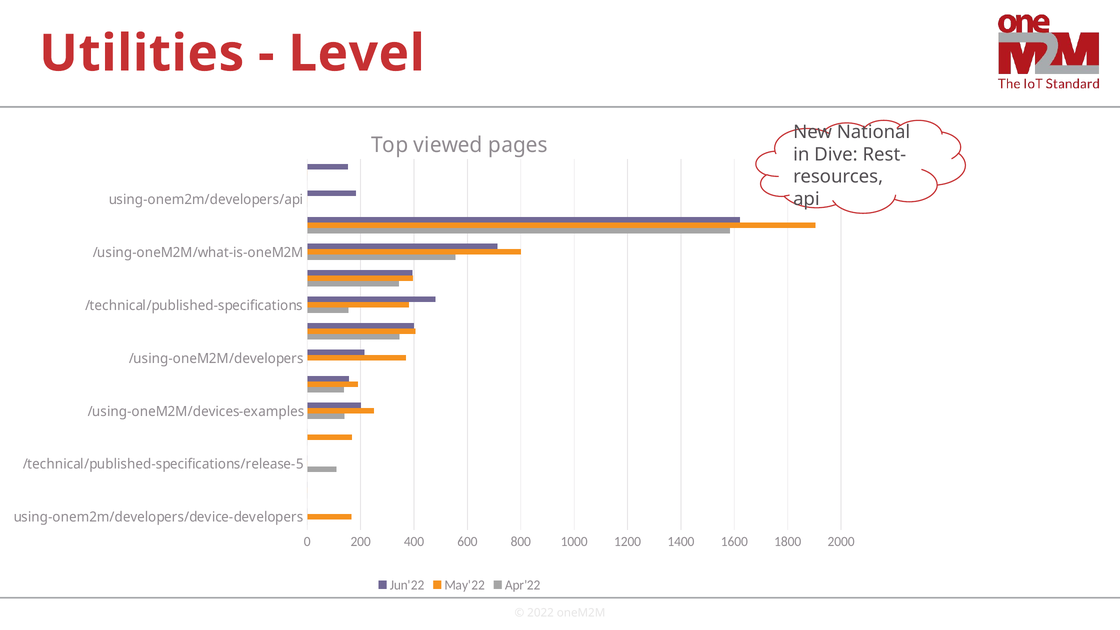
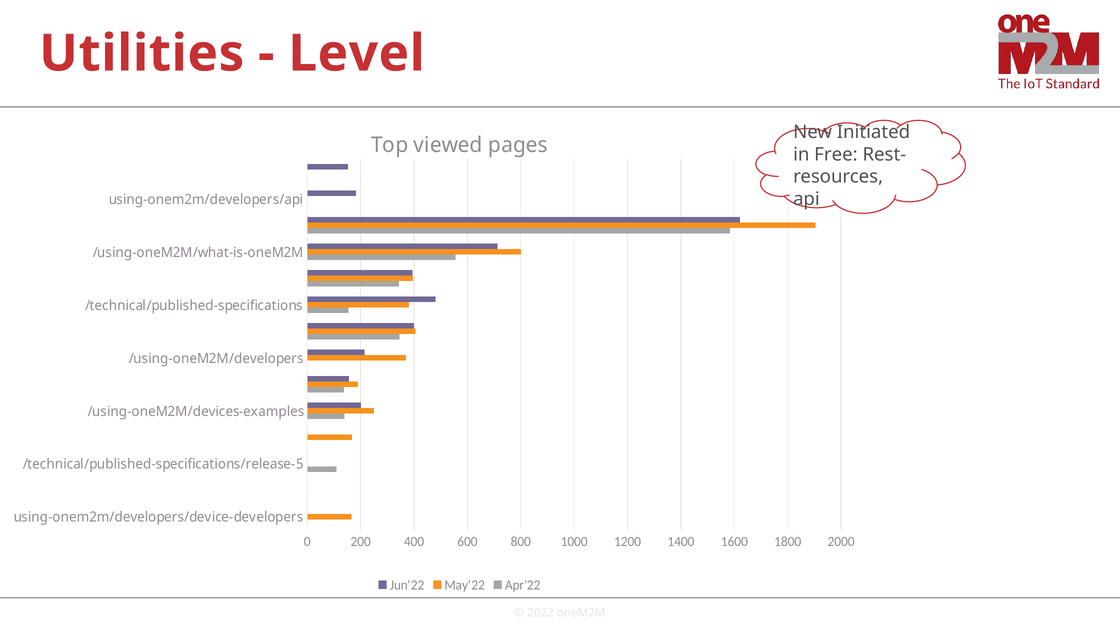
National: National -> Initiated (873, 132)
Dive: Dive -> Free (836, 154)
